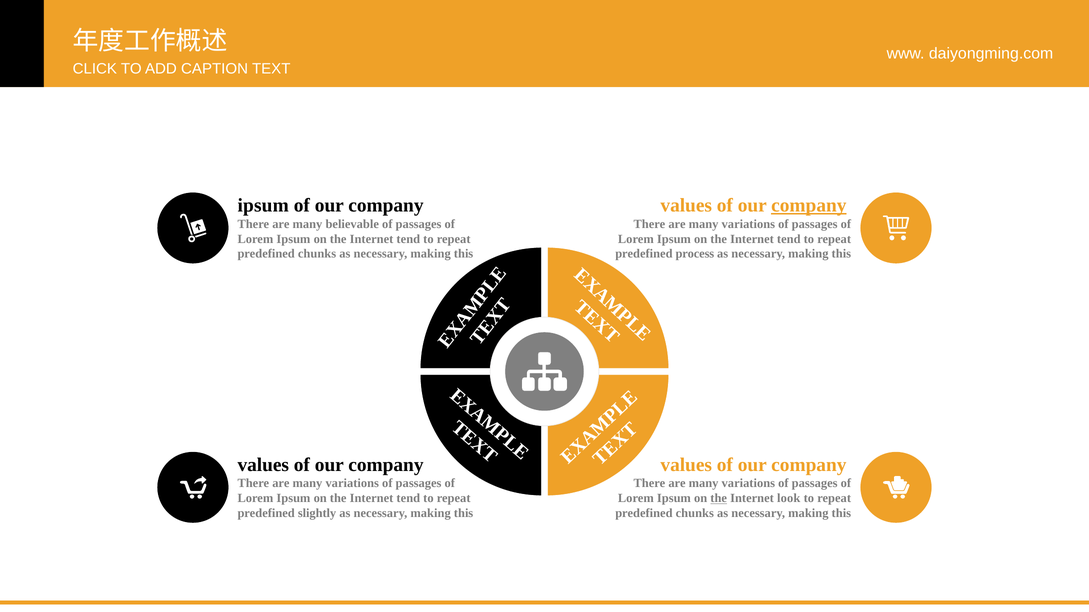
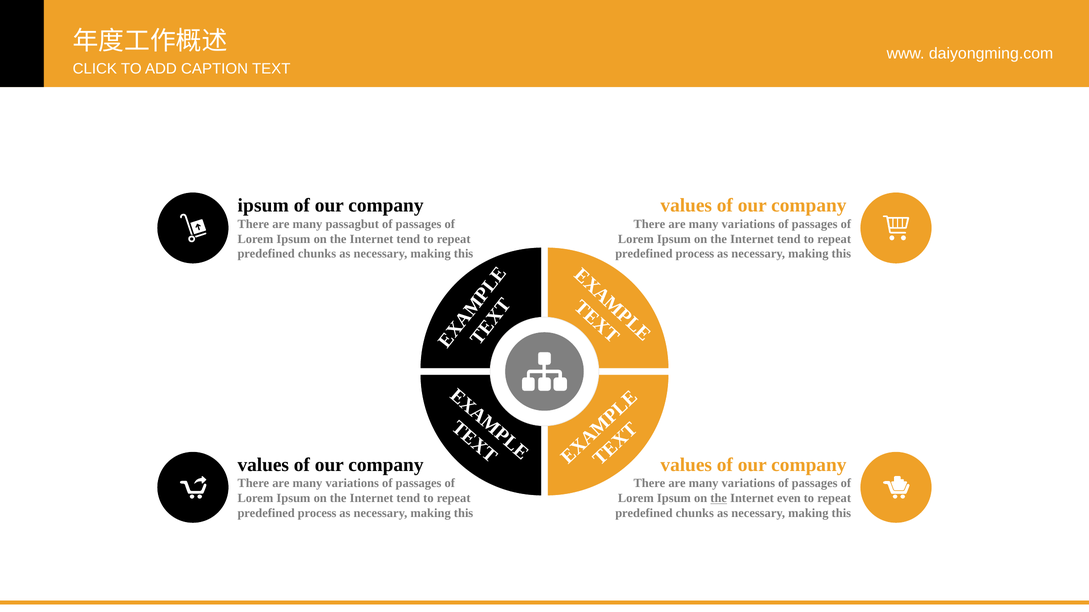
company underline: present -> none (809, 206)
believable: believable -> passagbut (352, 224)
look: look -> even (789, 499)
slightly: slightly -> process (317, 514)
